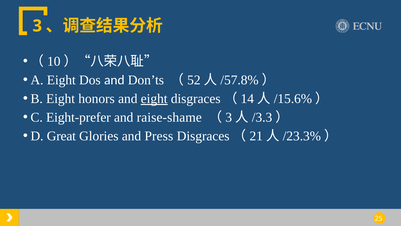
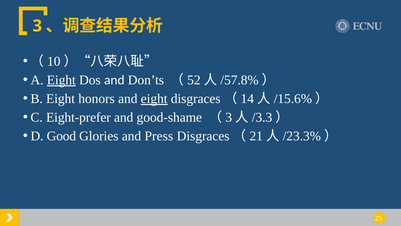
Eight underline: none -> present (61, 80)
raise-shame: raise-shame -> good-shame (169, 117)
Great: Great -> Good (61, 136)
